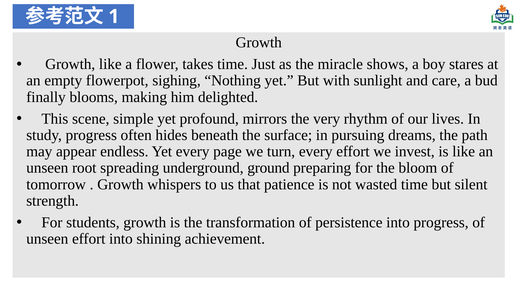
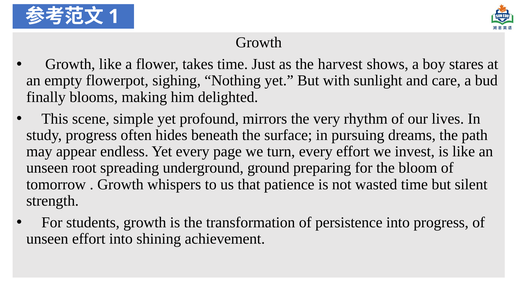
miracle: miracle -> harvest (340, 64)
